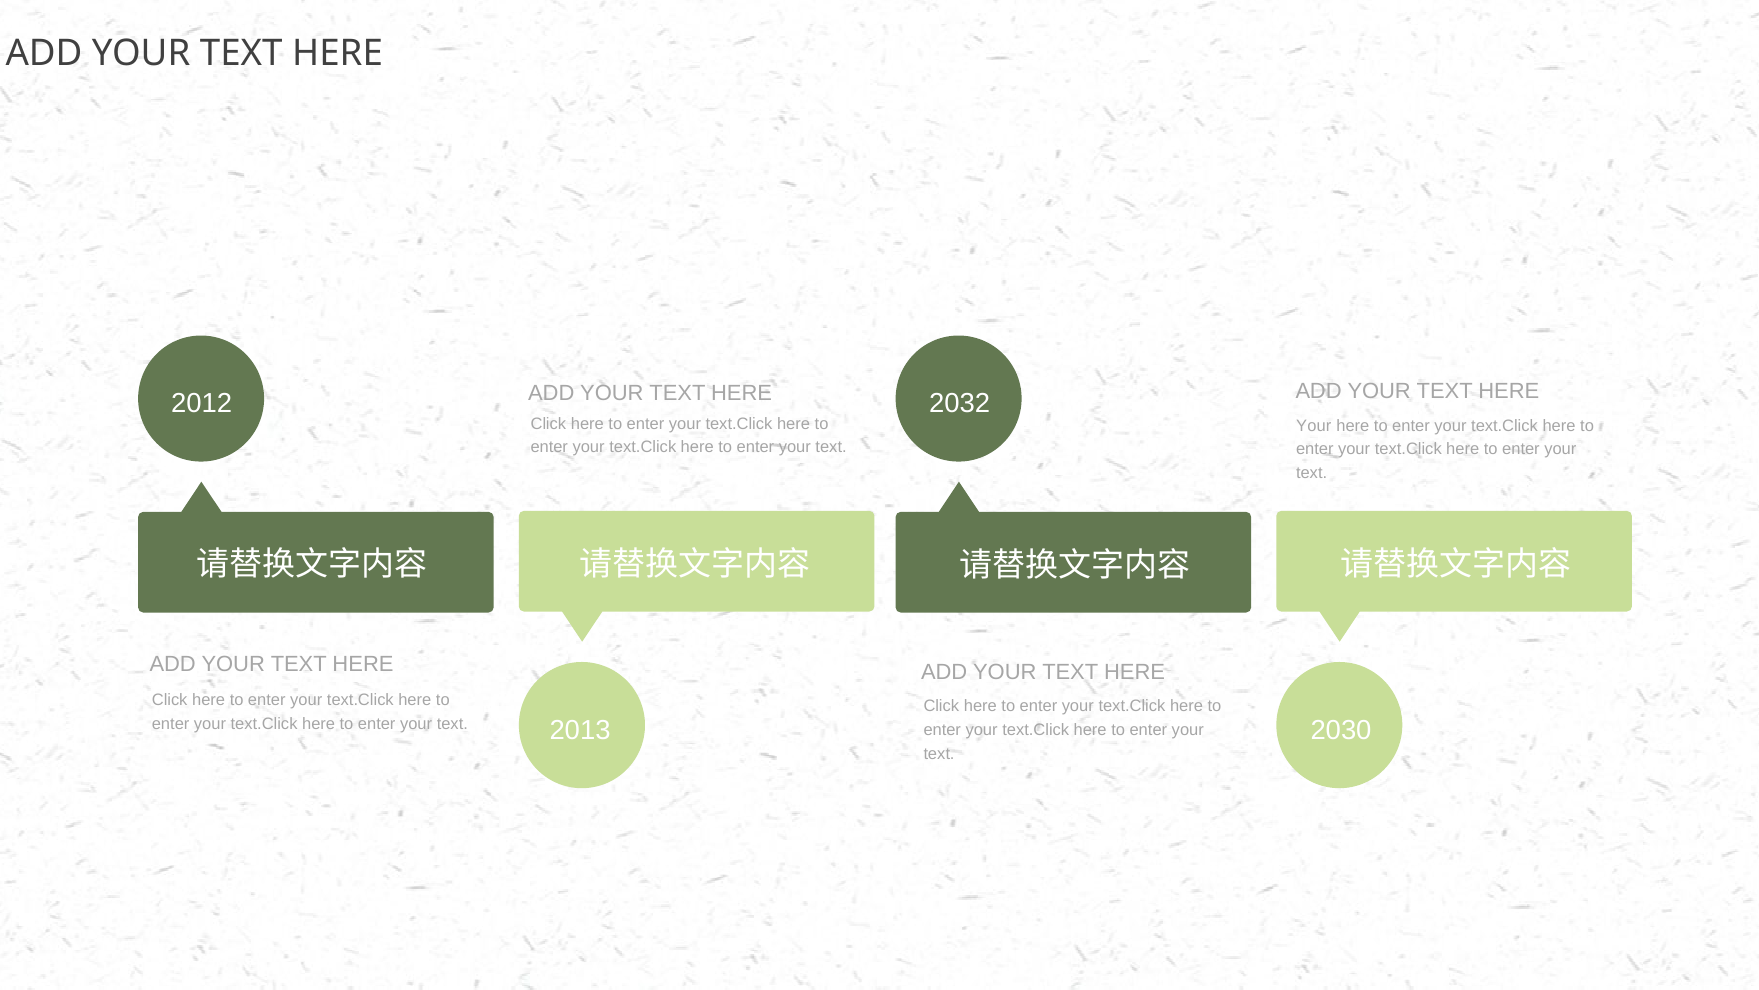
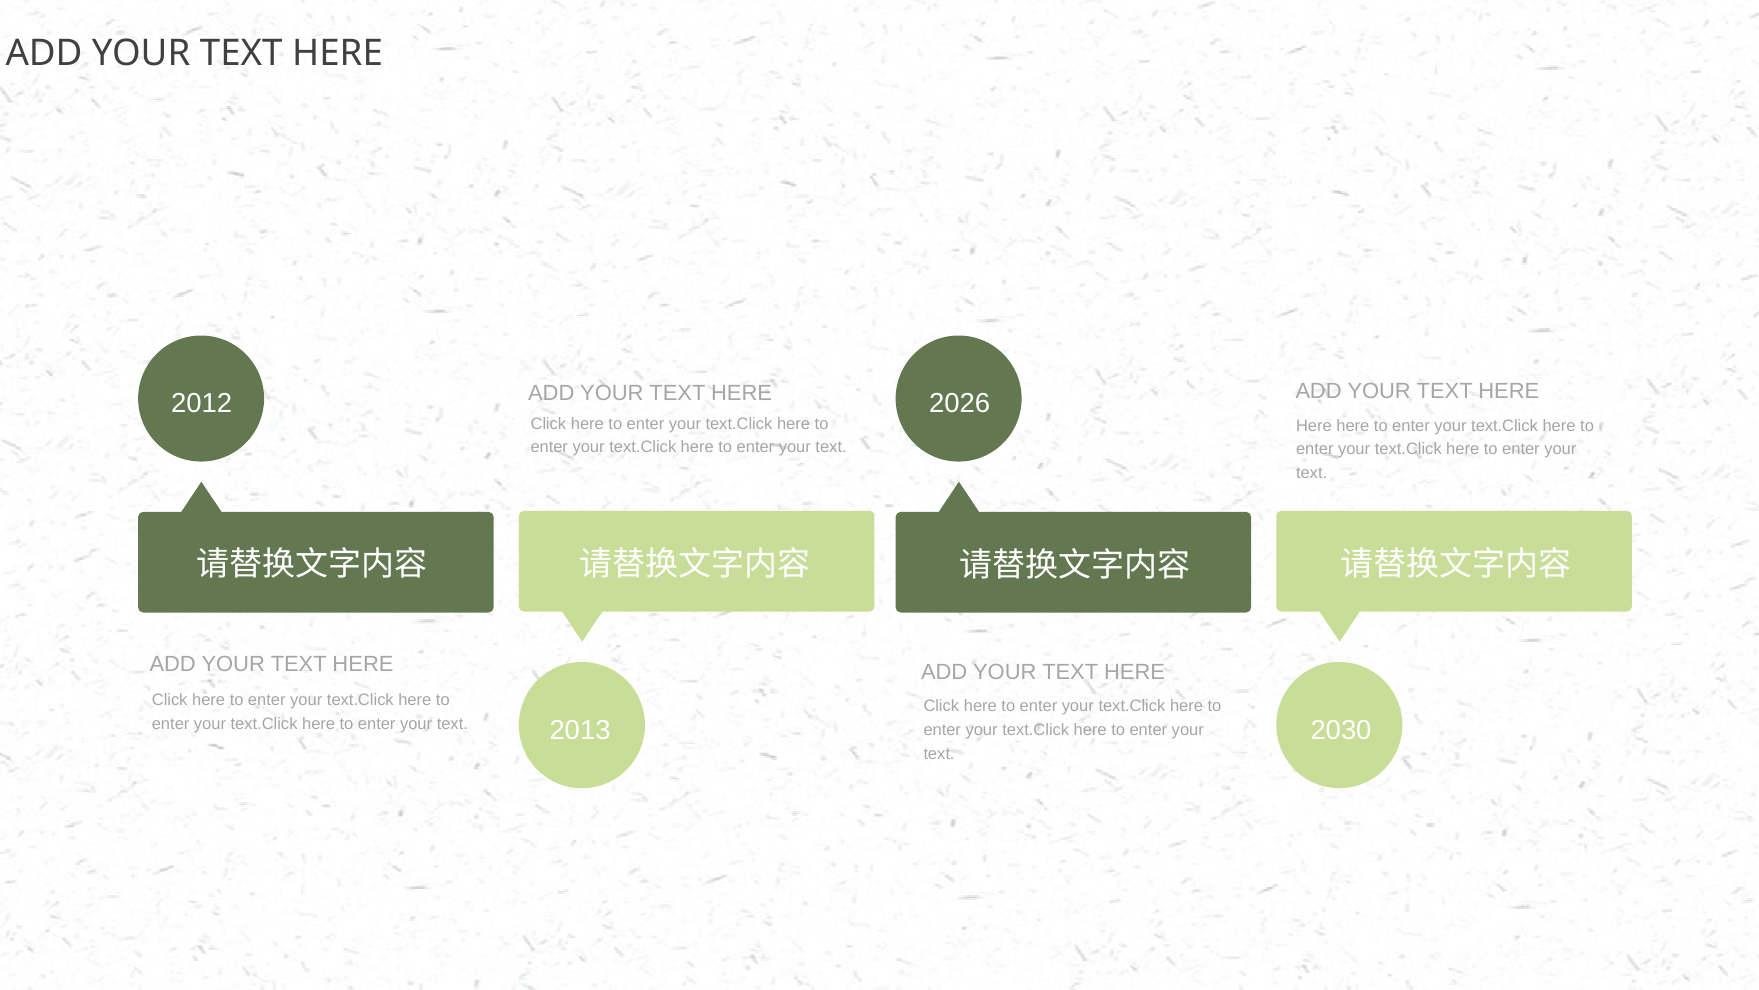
2032: 2032 -> 2026 (960, 404)
Your: Your -> Here (1314, 425)
